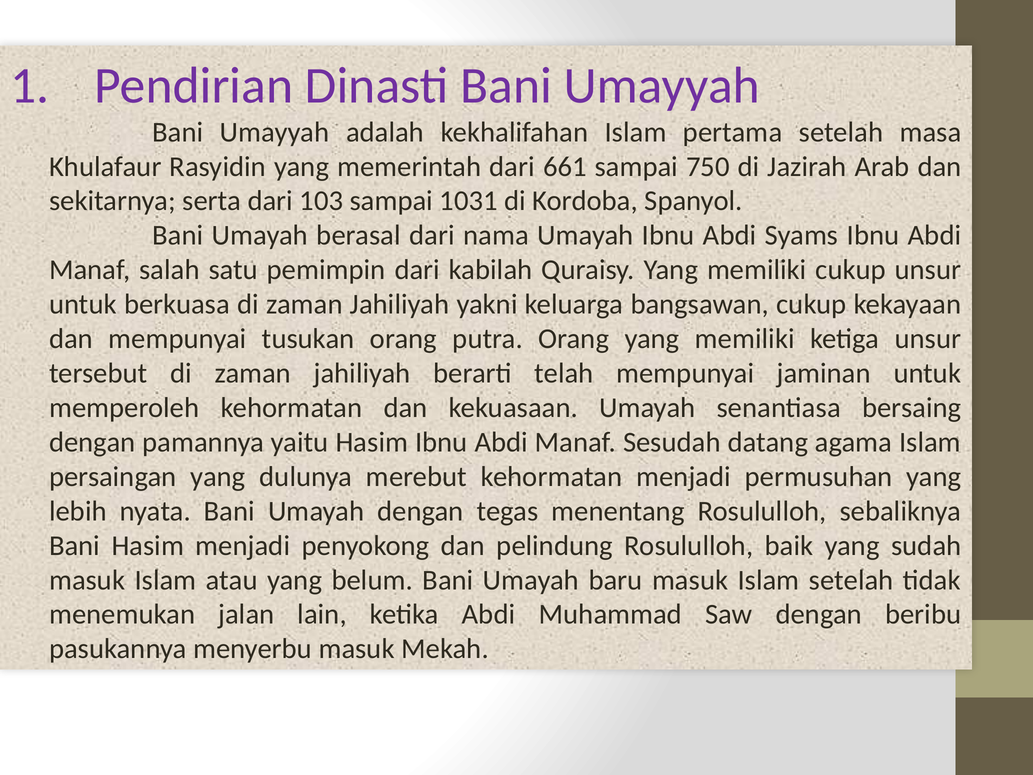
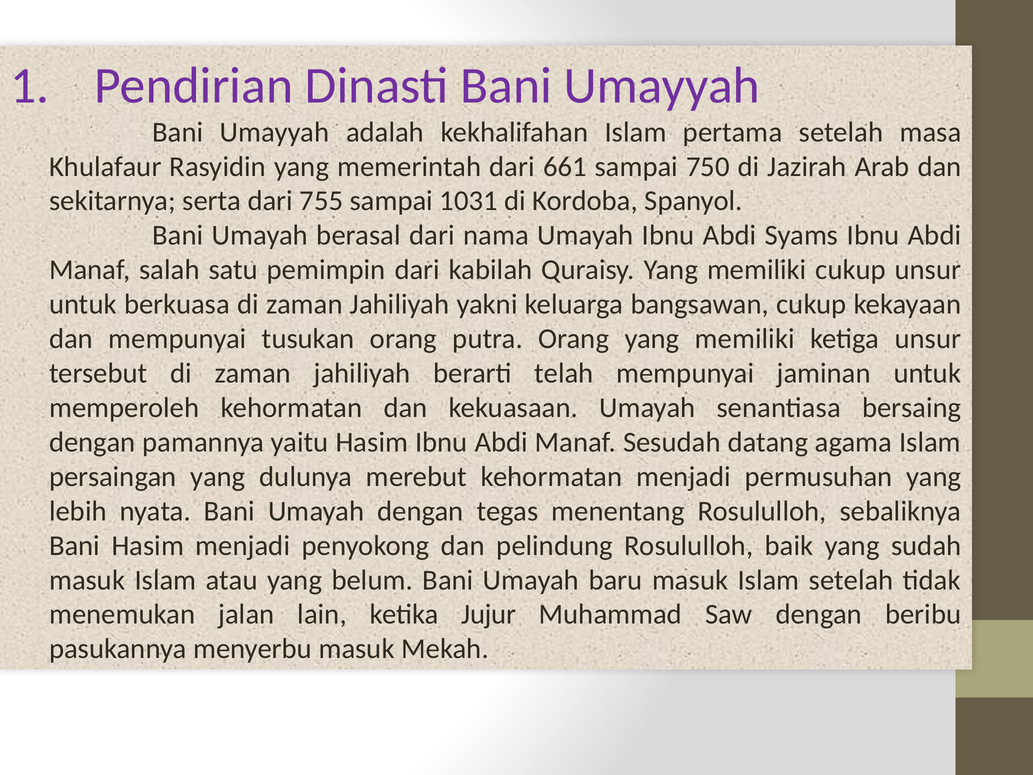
103: 103 -> 755 (321, 201)
ketika Abdi: Abdi -> Jujur (489, 614)
